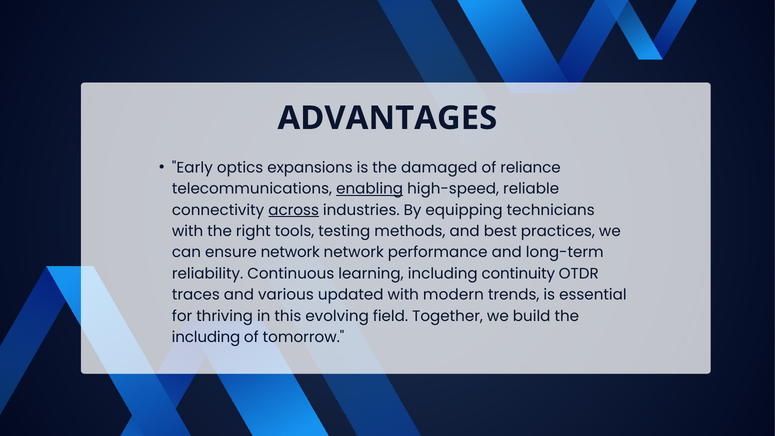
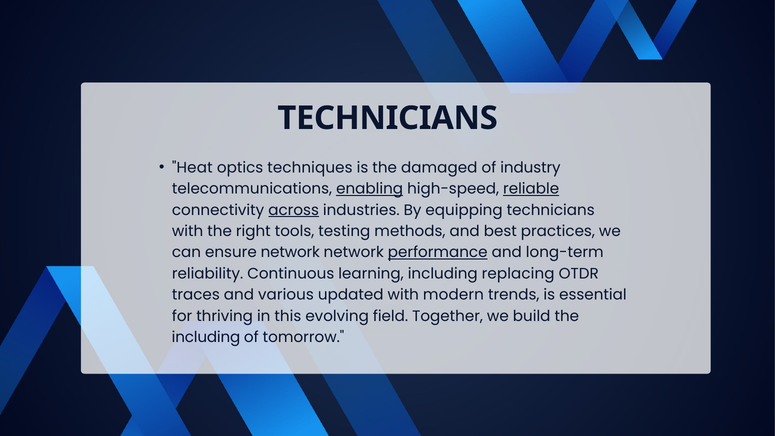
ADVANTAGES: ADVANTAGES -> TECHNICIANS (388, 118)
Early: Early -> Heat (192, 168)
expansions: expansions -> techniques (310, 168)
reliance: reliance -> industry (530, 168)
reliable underline: none -> present (531, 189)
performance underline: none -> present (438, 252)
continuity: continuity -> replacing (518, 274)
